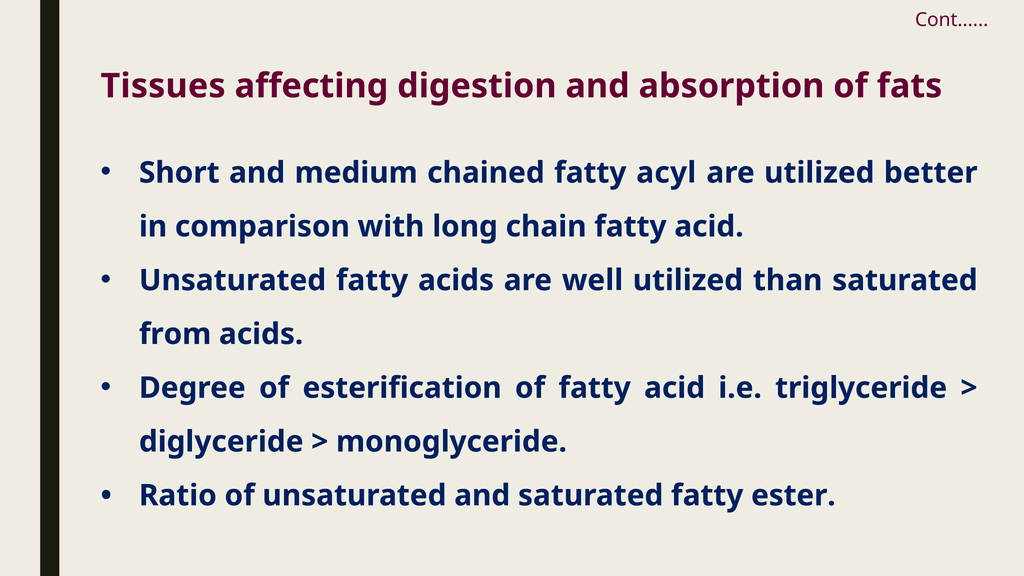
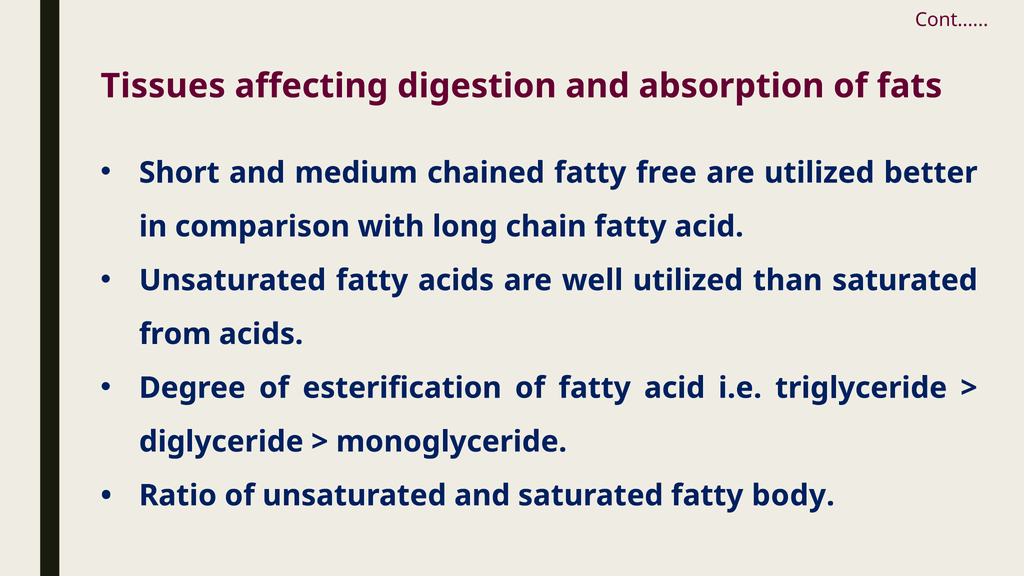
acyl: acyl -> free (666, 173)
ester: ester -> body (793, 496)
